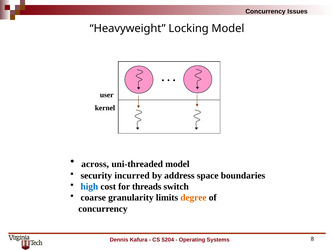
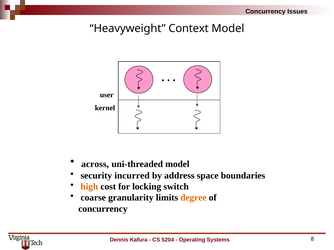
Locking: Locking -> Context (189, 29)
high colour: blue -> orange (89, 187)
threads: threads -> locking (147, 187)
